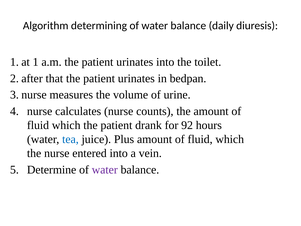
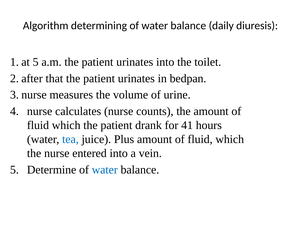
1: 1 -> 5 (36, 62)
92: 92 -> 41 (187, 125)
water colour: purple -> blue (105, 170)
